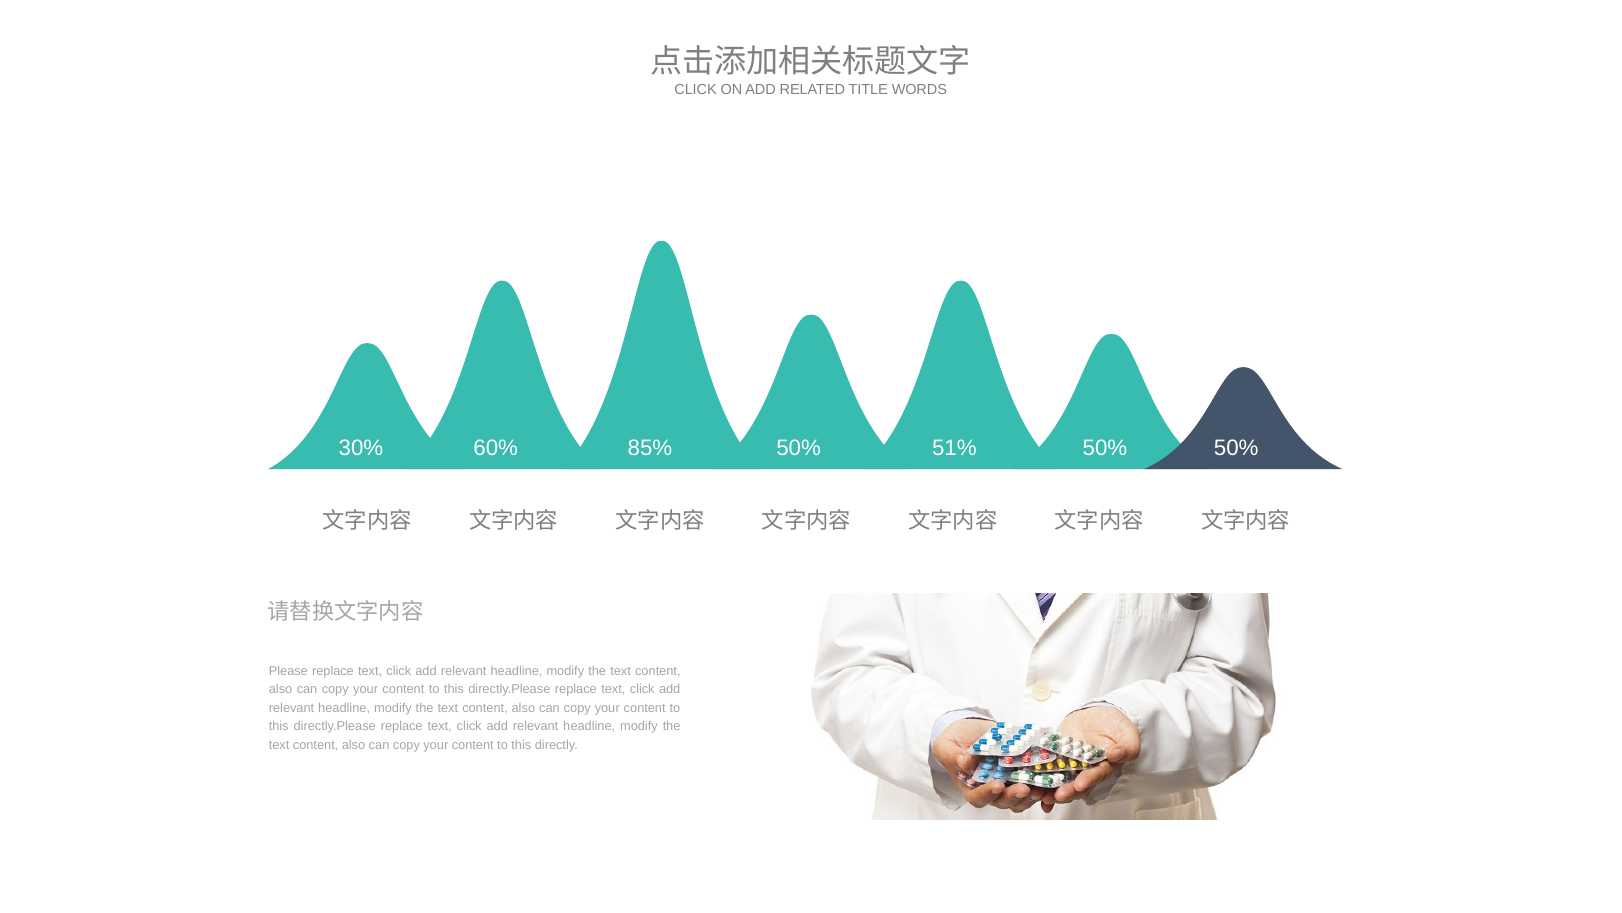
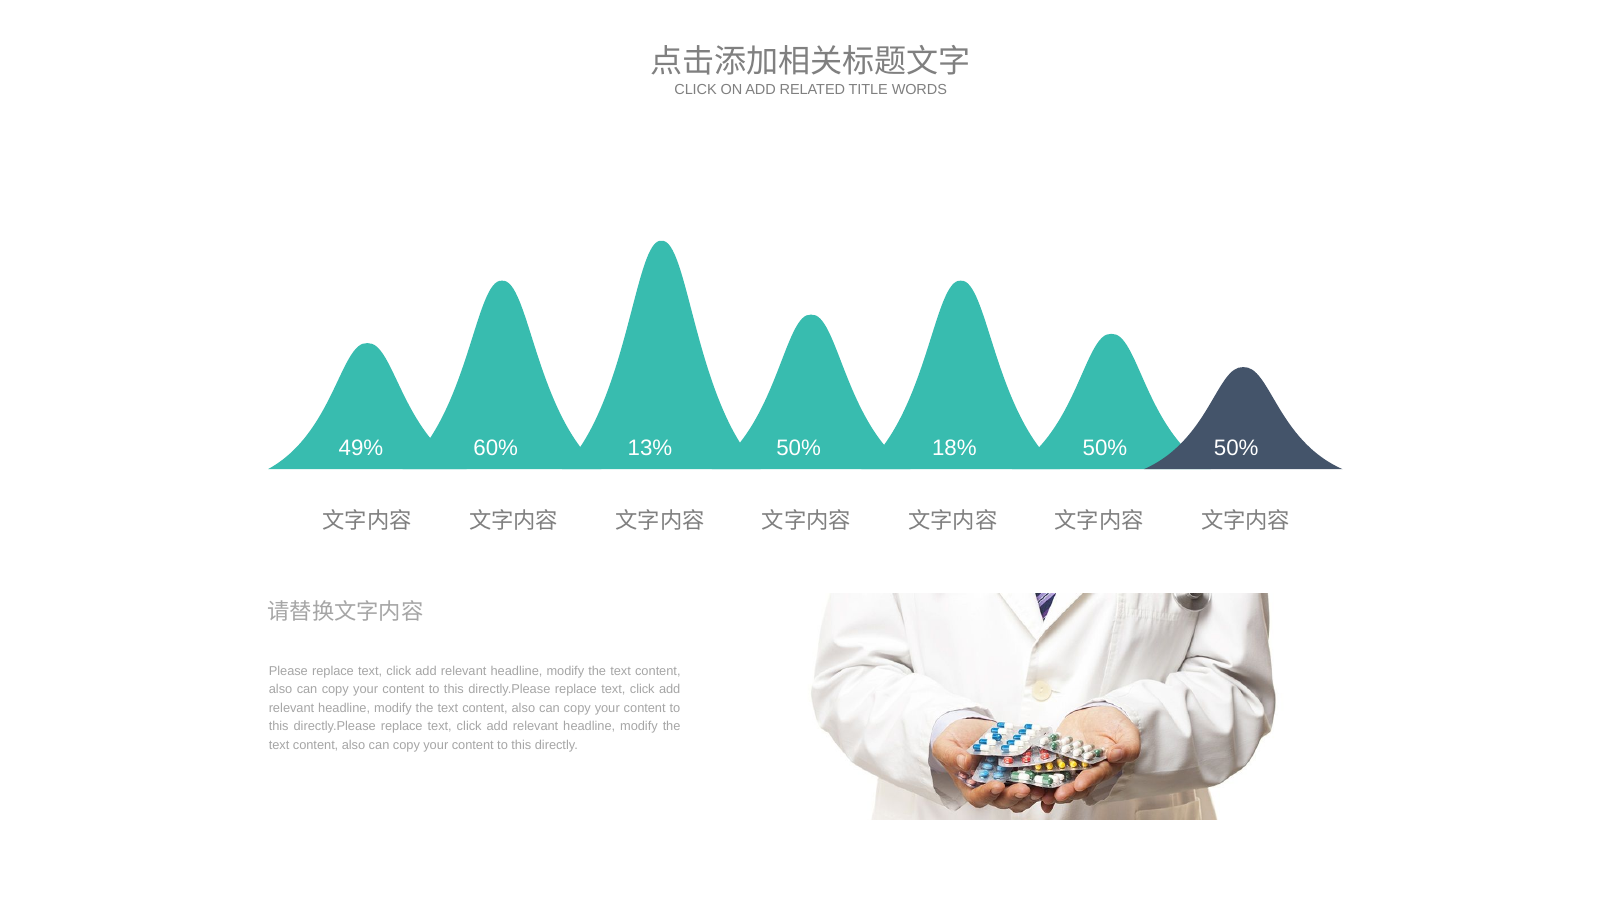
30%: 30% -> 49% (361, 448)
85%: 85% -> 13% (650, 448)
51%: 51% -> 18% (954, 448)
